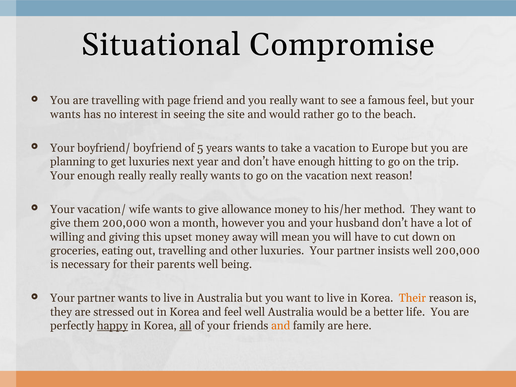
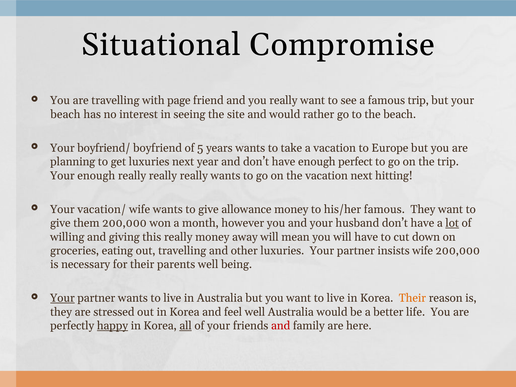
famous feel: feel -> trip (418, 101)
wants: wants -> beach (65, 114)
hitting: hitting -> perfect (355, 162)
next reason: reason -> hitting (394, 176)
his/her method: method -> famous (384, 209)
lot underline: none -> present (452, 223)
this upset: upset -> really (178, 237)
insists well: well -> wife (423, 251)
Your underline: none -> present (62, 298)
and colour: orange -> red (281, 326)
